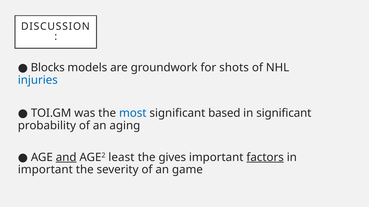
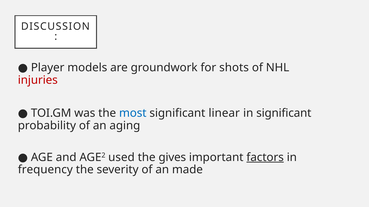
Blocks: Blocks -> Player (48, 68)
injuries colour: blue -> red (38, 80)
based: based -> linear (224, 113)
and underline: present -> none (66, 158)
least: least -> used (121, 158)
important: important -> frequency (45, 170)
game: game -> made (187, 170)
